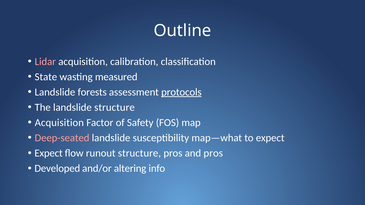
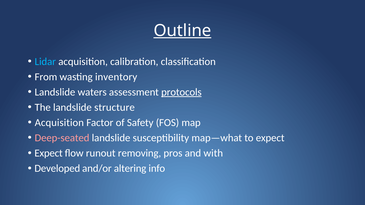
Outline underline: none -> present (182, 31)
Lidar colour: pink -> light blue (45, 62)
State: State -> From (46, 77)
measured: measured -> inventory (116, 77)
forests: forests -> waters (92, 92)
runout structure: structure -> removing (140, 153)
and pros: pros -> with (213, 153)
